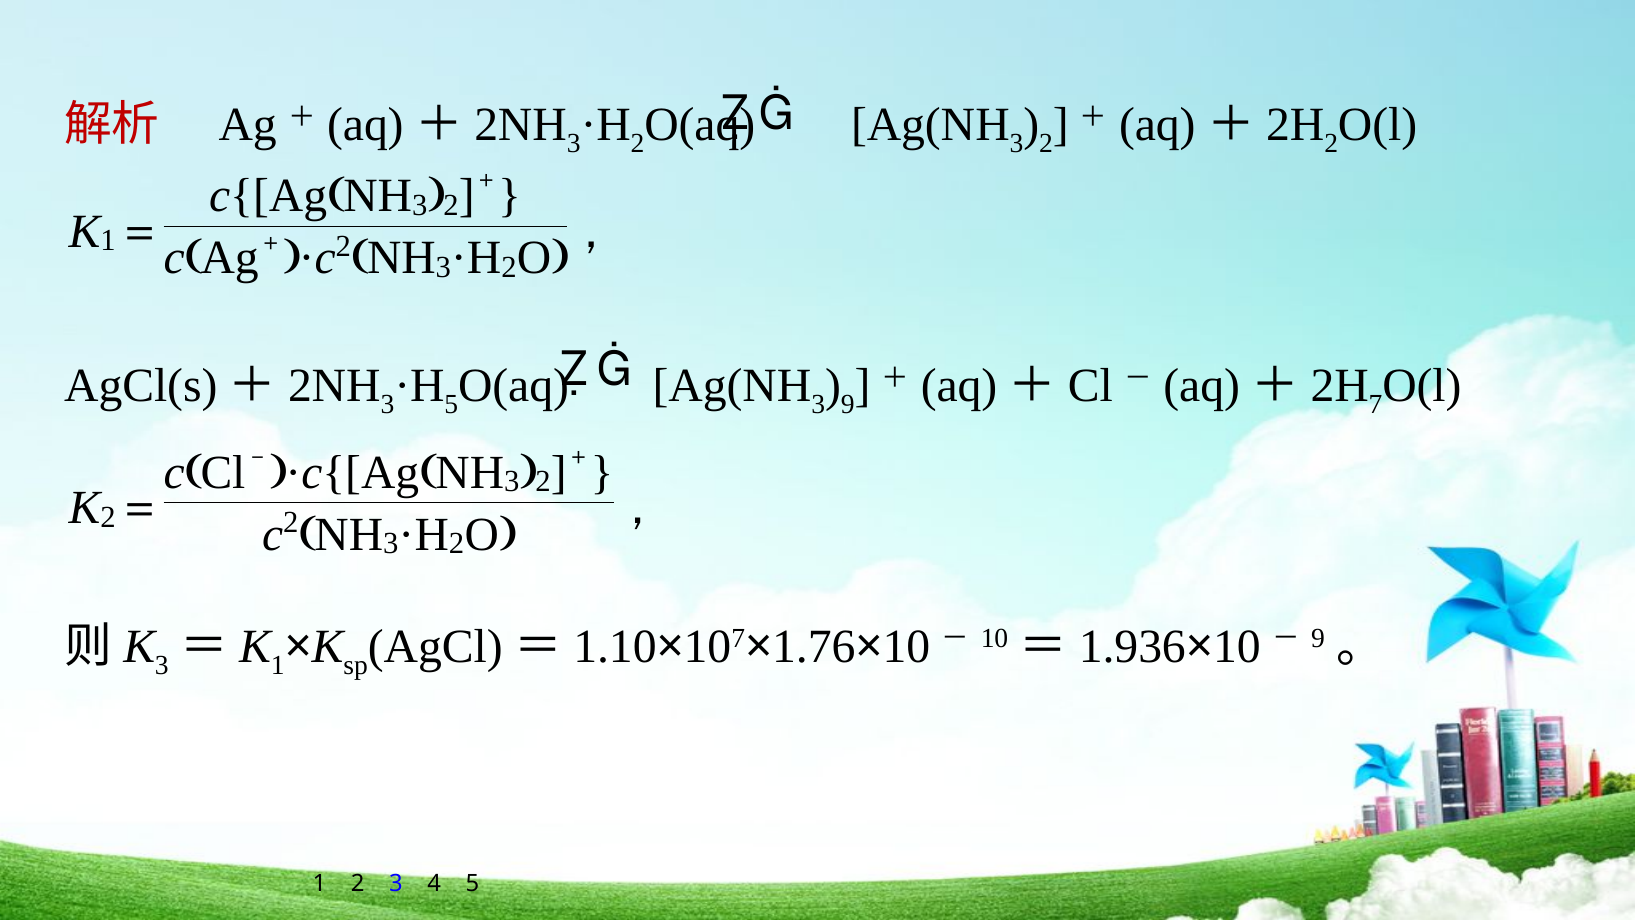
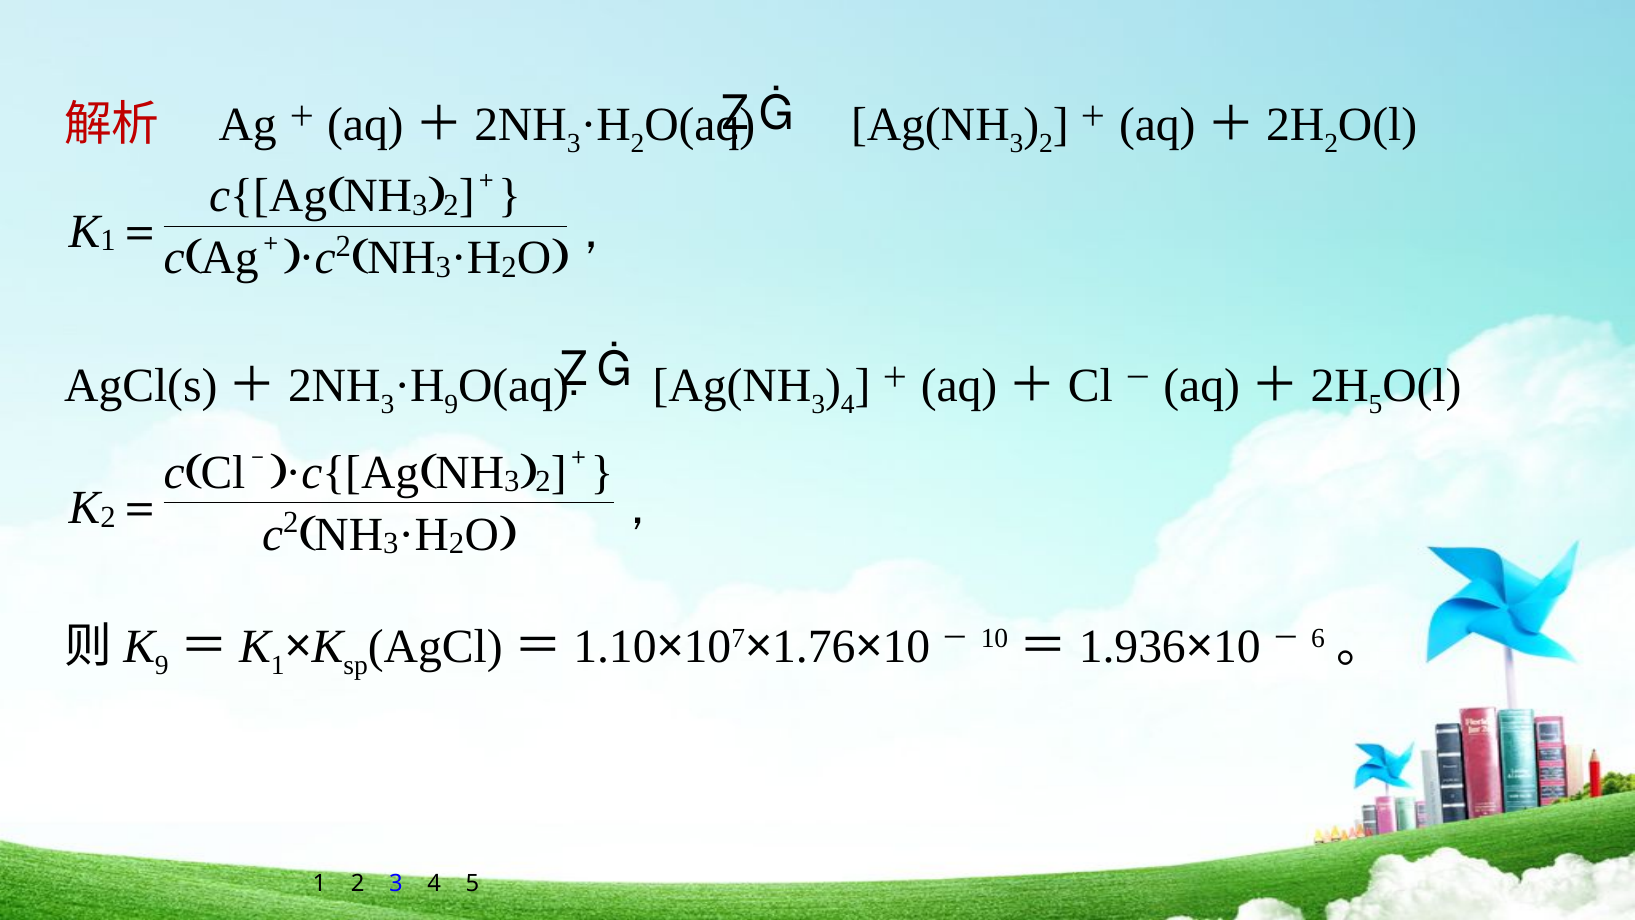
5: 5 -> 9 (451, 404)
9: 9 -> 4 (848, 404)
7: 7 -> 5 (1375, 404)
3: 3 -> 9 (162, 665)
9: 9 -> 6 (1318, 639)
